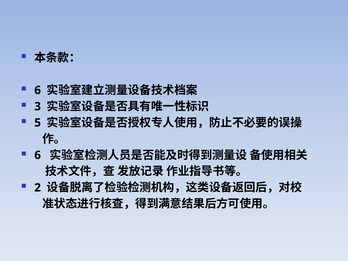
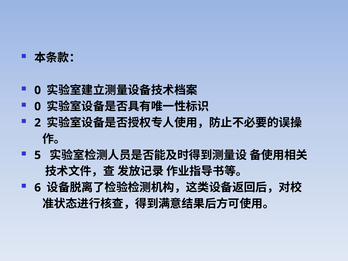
6: 6 -> 0 (38, 90)
3: 3 -> 0 (38, 106)
5: 5 -> 2 (38, 123)
6: 6 -> 5 (38, 155)
2: 2 -> 6 (38, 188)
